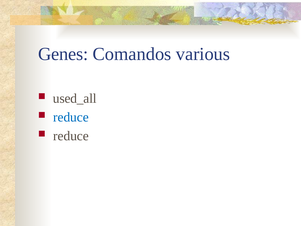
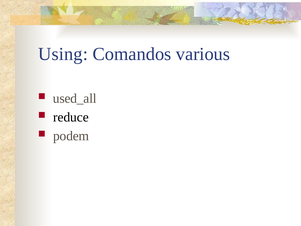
Genes: Genes -> Using (63, 54)
reduce colour: blue -> black (71, 117)
reduce: reduce -> podem (71, 136)
